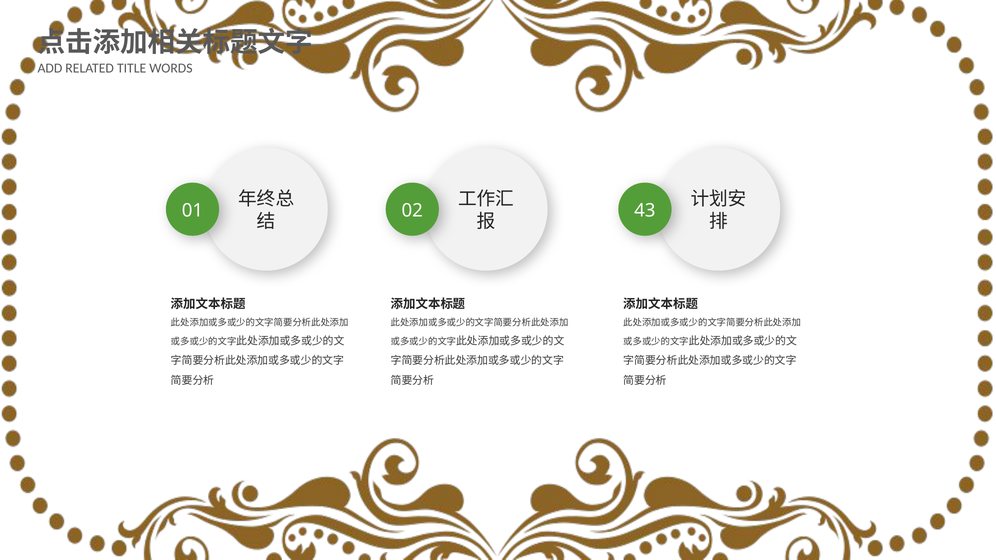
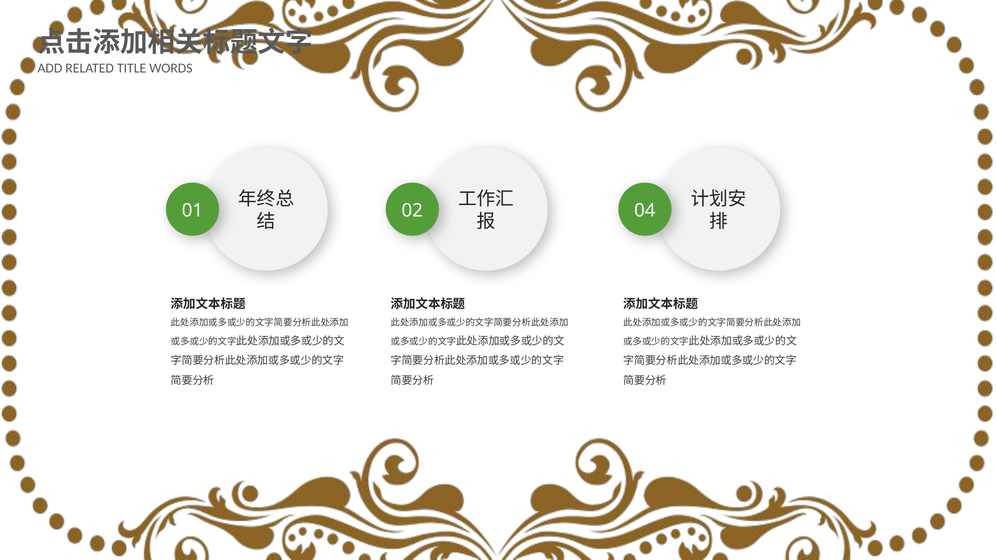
43: 43 -> 04 (645, 211)
